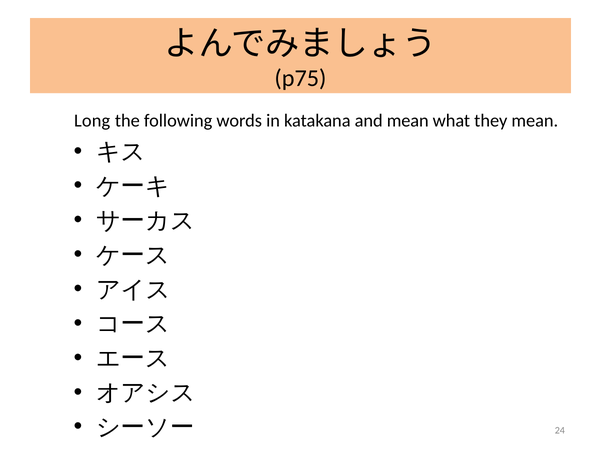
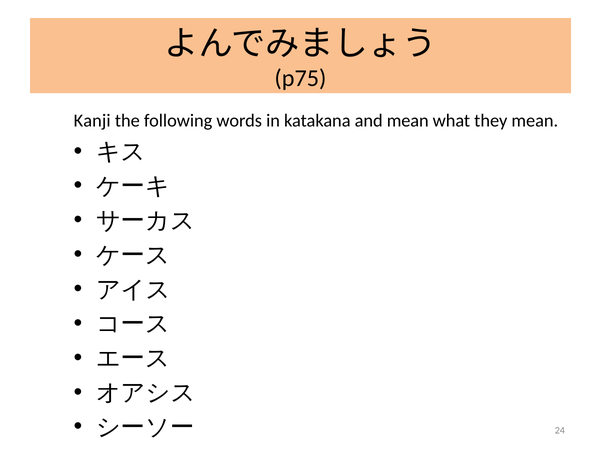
Long: Long -> Kanji (92, 120)
